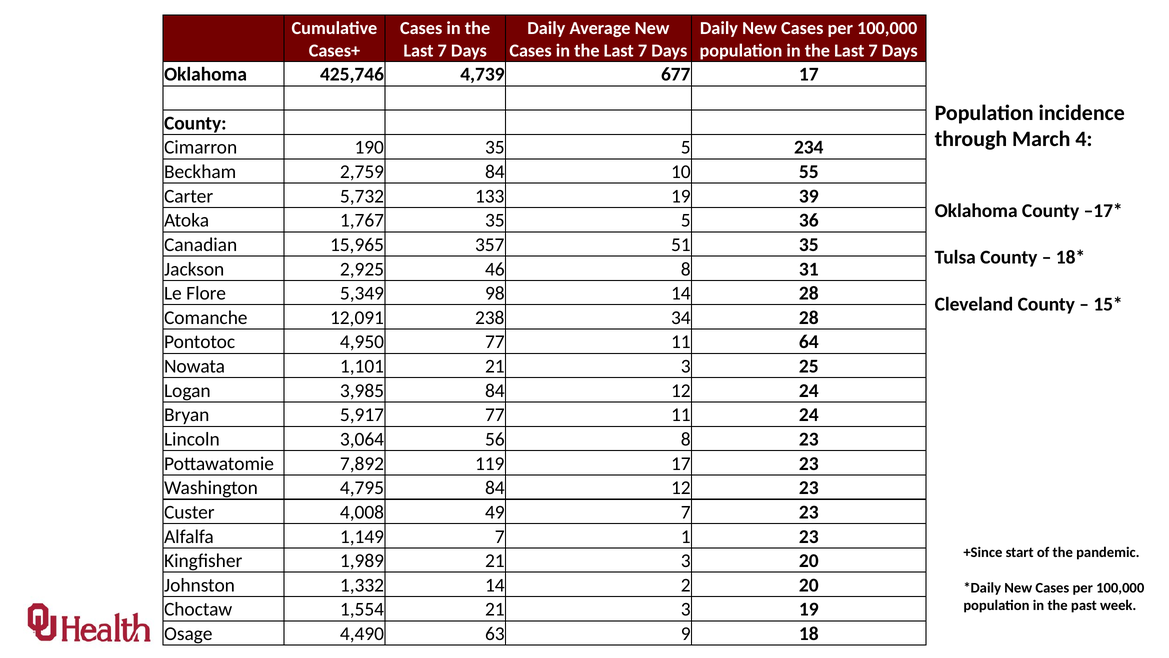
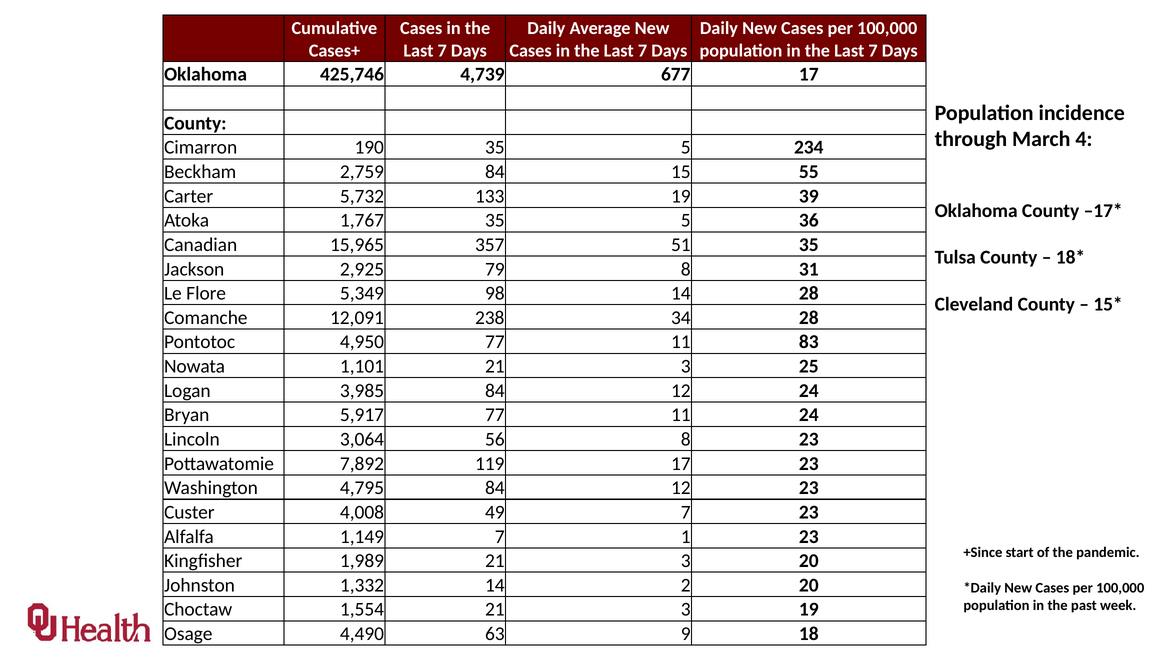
10: 10 -> 15 (681, 172)
46: 46 -> 79 (495, 269)
64: 64 -> 83 (809, 342)
